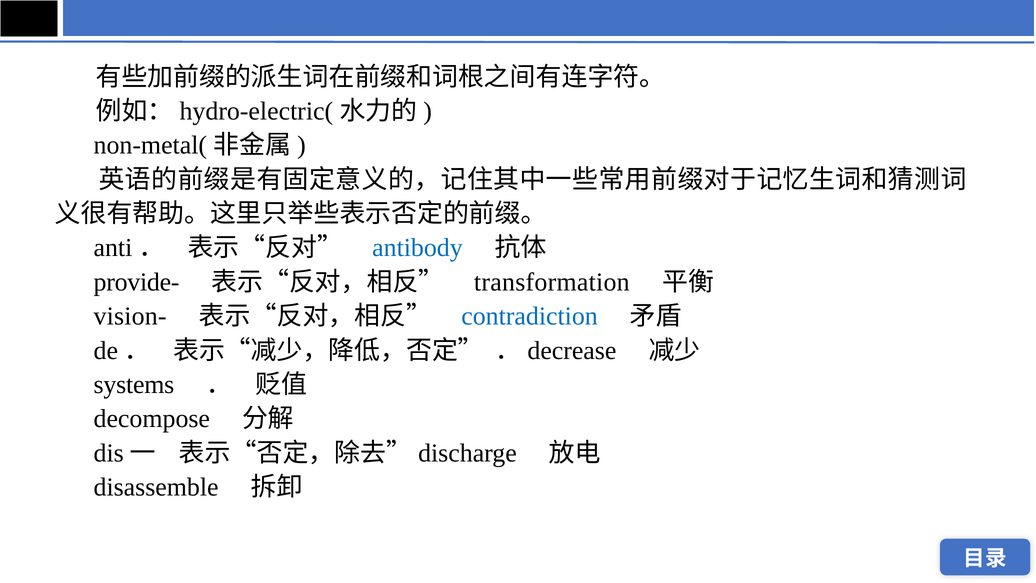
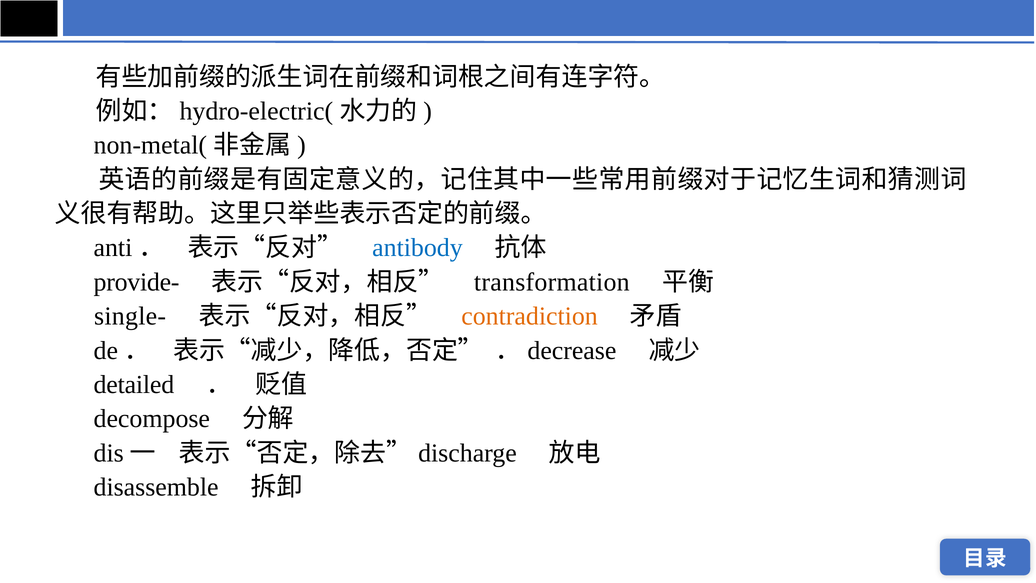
vision-: vision- -> single- (130, 316)
contradiction colour: blue -> orange (530, 316)
systems: systems -> detailed (134, 384)
